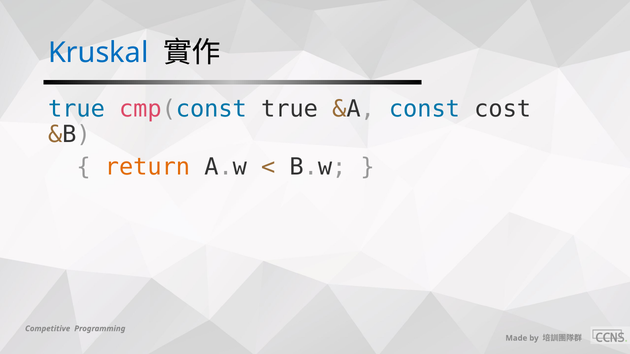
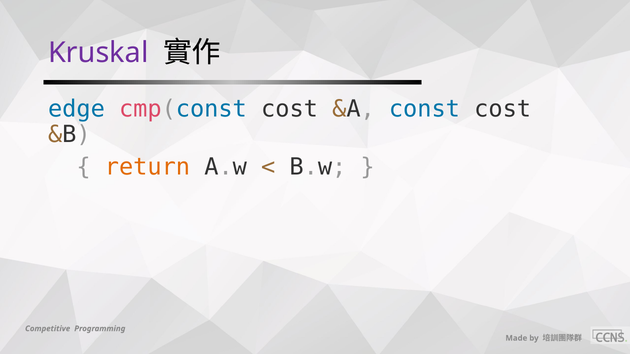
Kruskal colour: blue -> purple (98, 53)
true: true -> edge (76, 109)
cmp(const true: true -> cost (290, 109)
